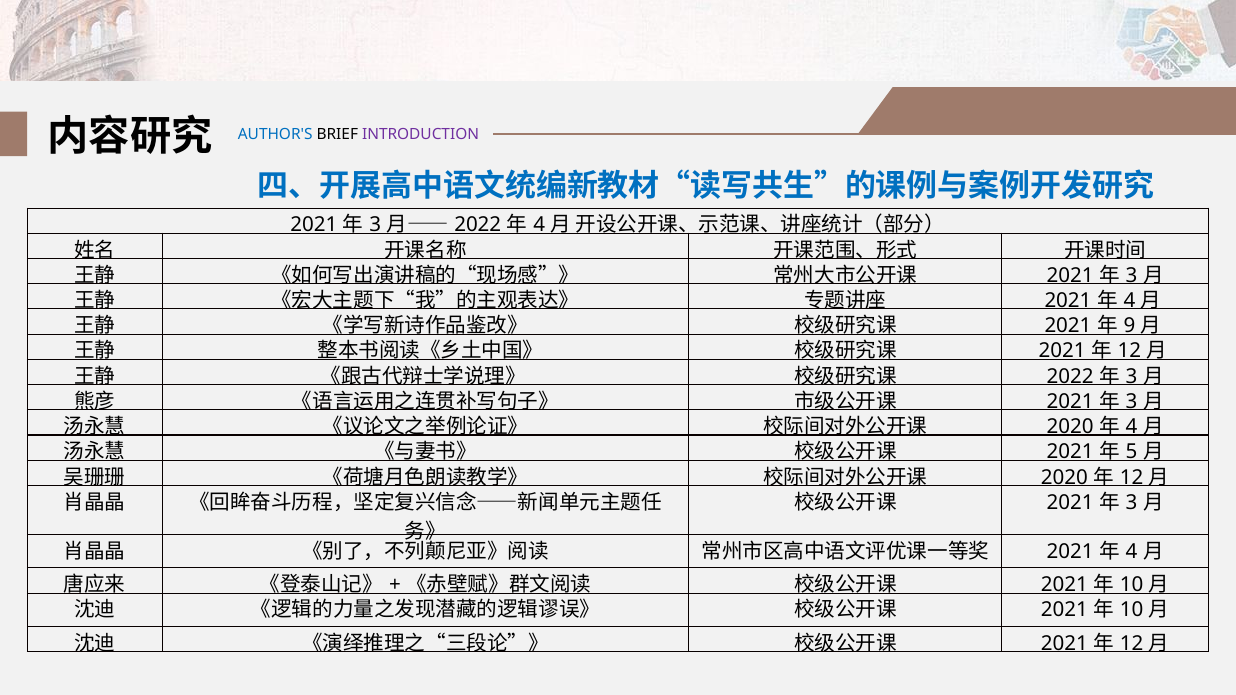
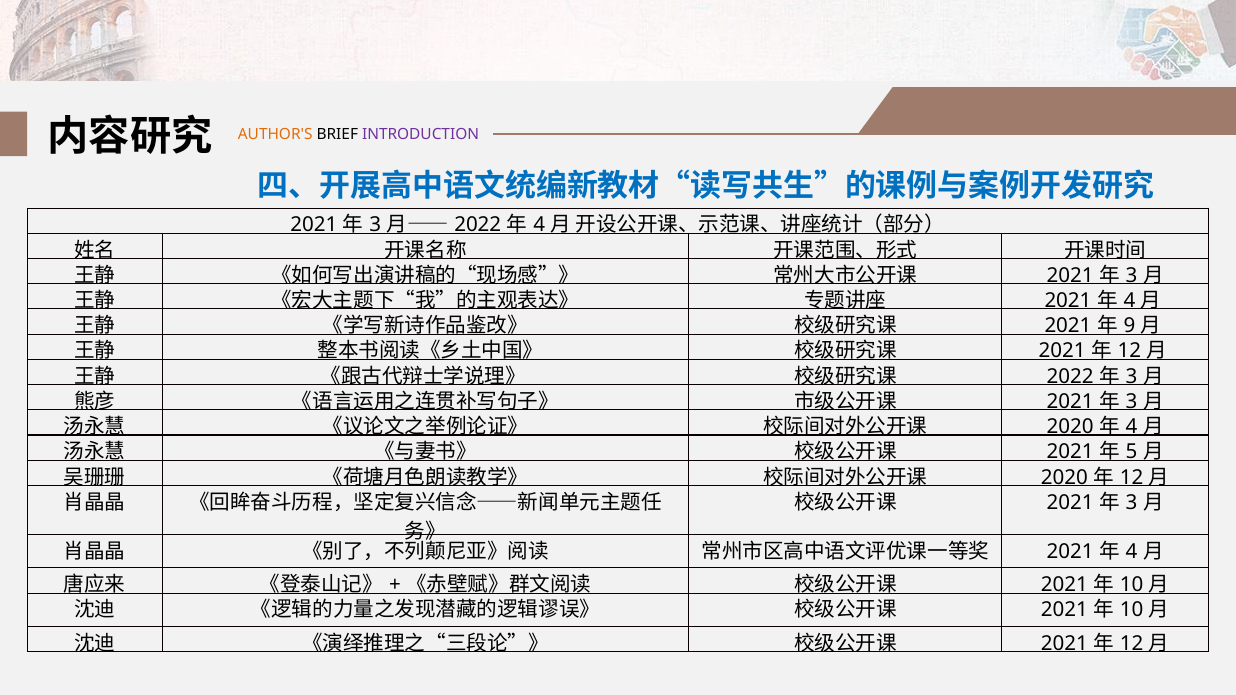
AUTHOR'S colour: blue -> orange (275, 135)
